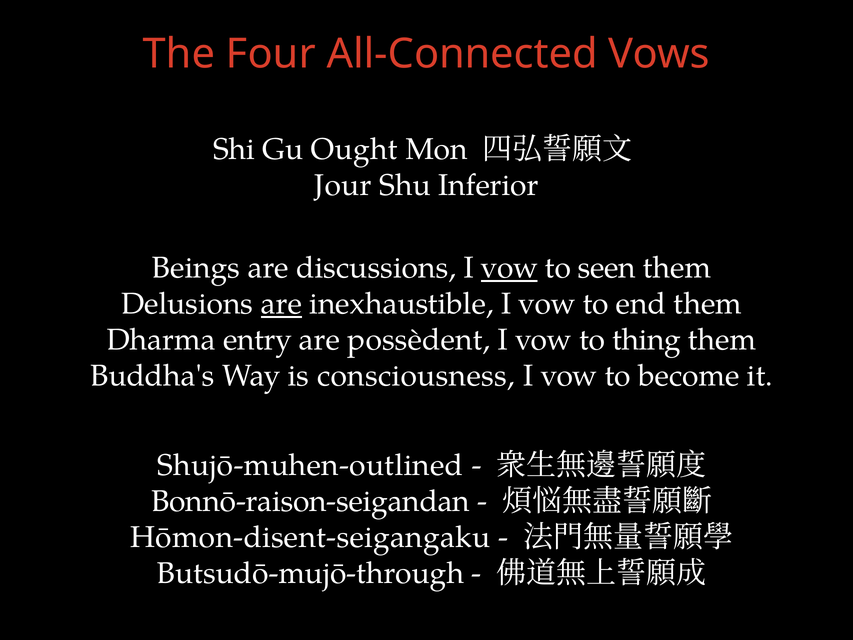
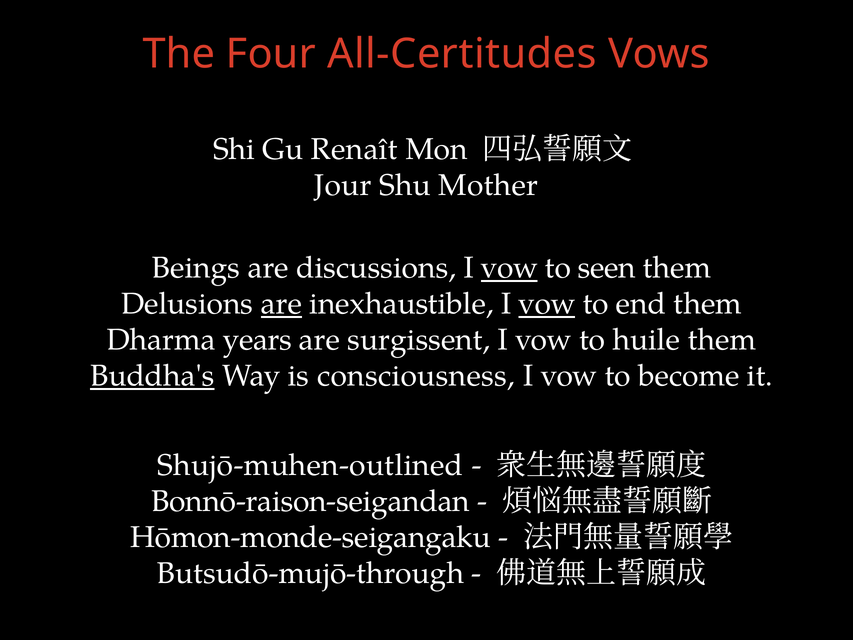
All-Connected: All-Connected -> All-Certitudes (462, 54)
Ought: Ought -> Renaît (354, 149)
Inferior: Inferior -> Mother (488, 185)
vow underline: none -> present (547, 304)
entry: entry -> years (257, 340)
possèdent: possèdent -> surgissent (419, 340)
thing: thing -> huile (646, 340)
Buddha's underline: none -> present (152, 376)
Hōmon-disent-seigangaku: Hōmon-disent-seigangaku -> Hōmon-monde-seigangaku (311, 537)
